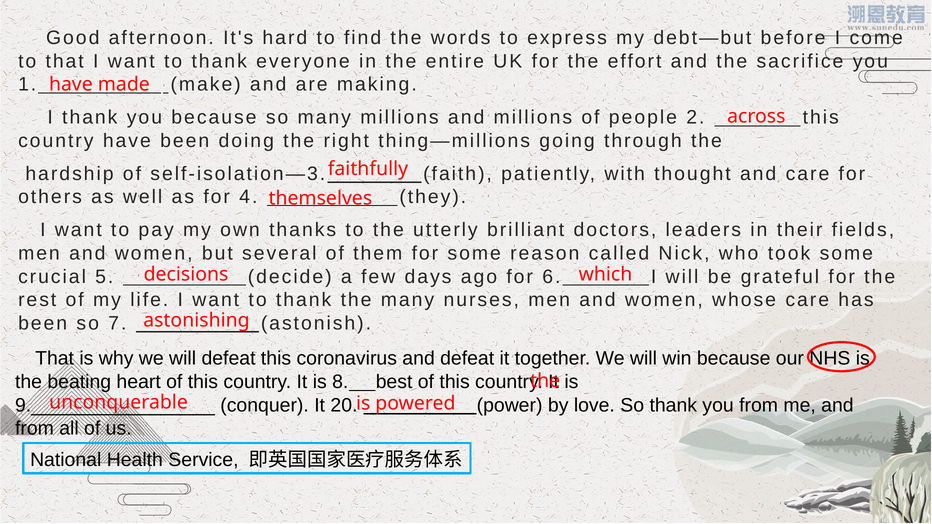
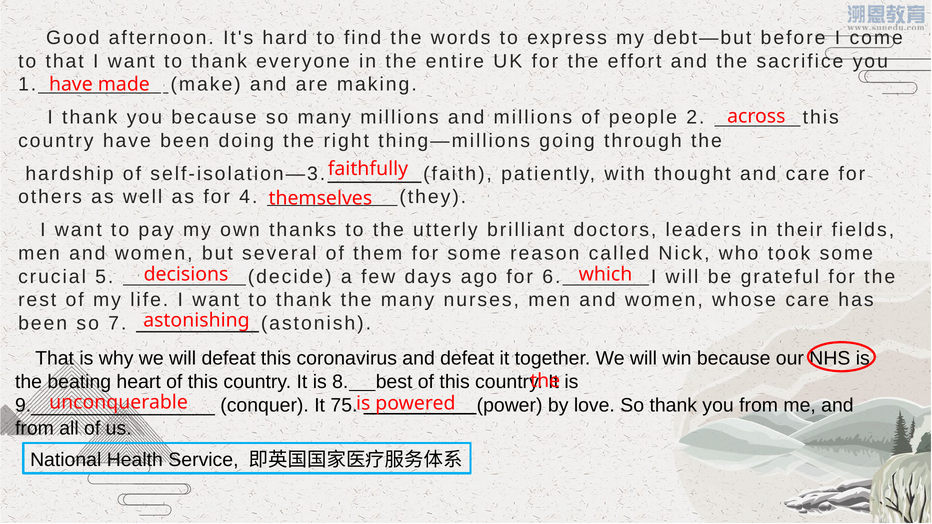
20: 20 -> 75 (344, 405)
